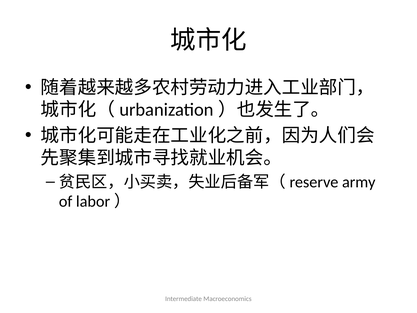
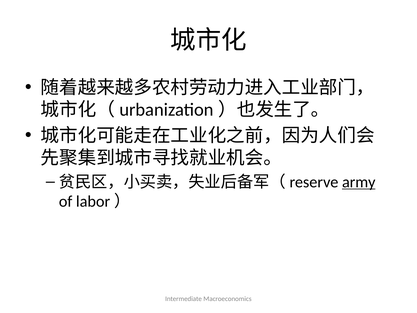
army underline: none -> present (359, 182)
